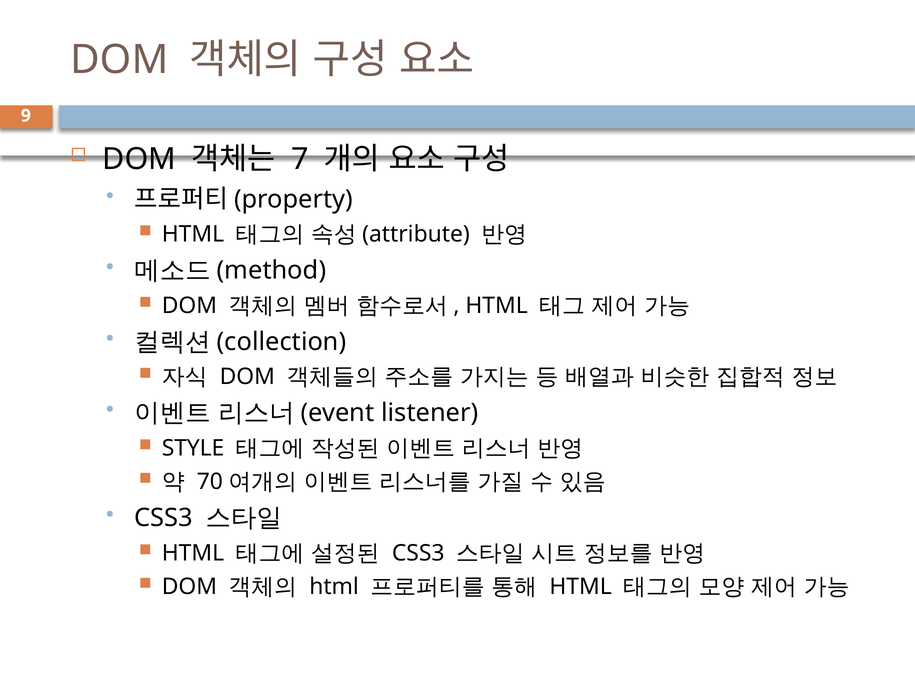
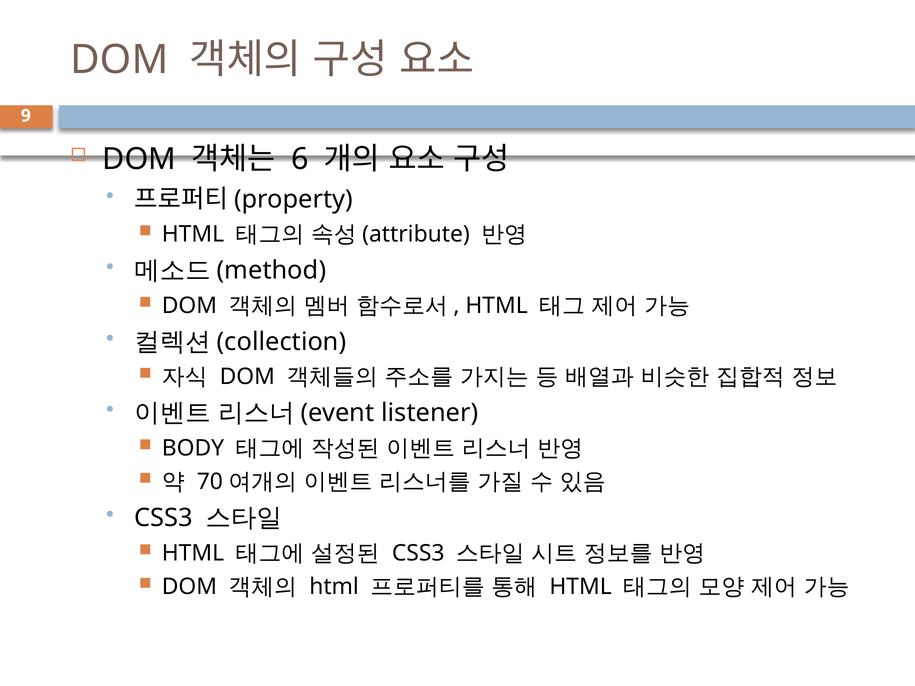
7: 7 -> 6 (300, 159)
STYLE: STYLE -> BODY (193, 448)
